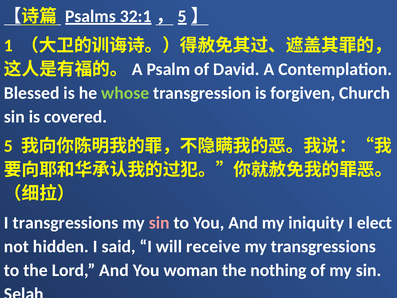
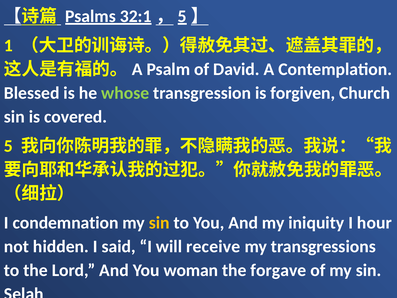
I transgressions: transgressions -> condemnation (66, 223)
sin colour: pink -> yellow (159, 223)
elect: elect -> hour (374, 223)
nothing: nothing -> forgave (278, 270)
